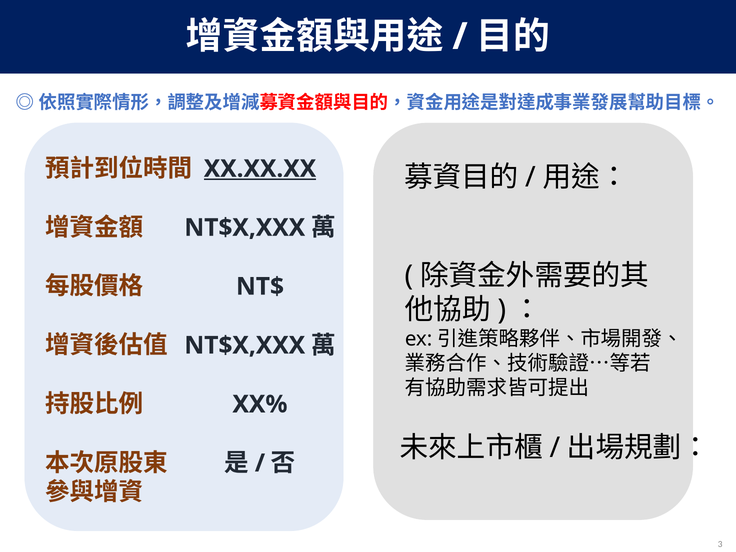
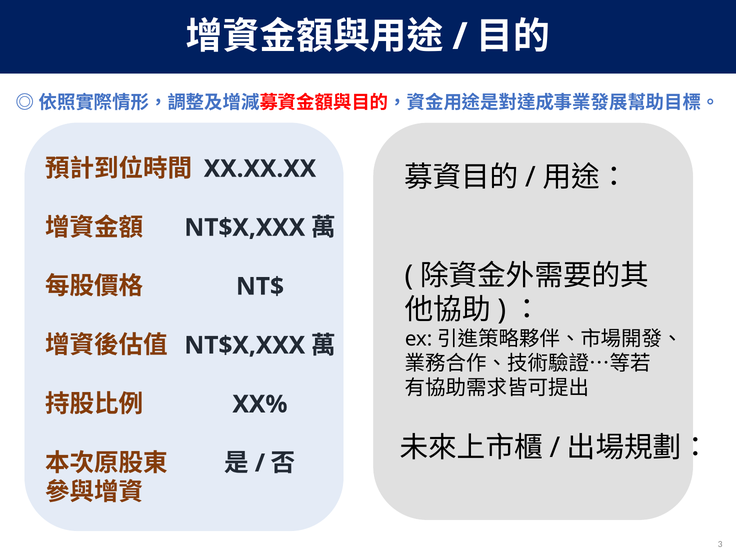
XX.XX.XX underline: present -> none (260, 169)
